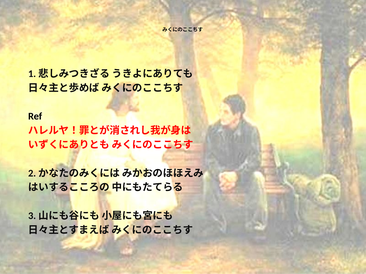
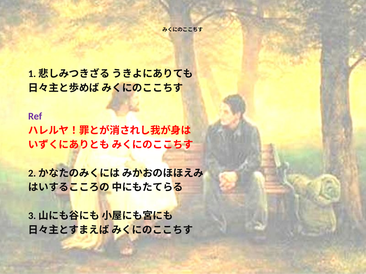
Ref colour: black -> purple (35, 117)
